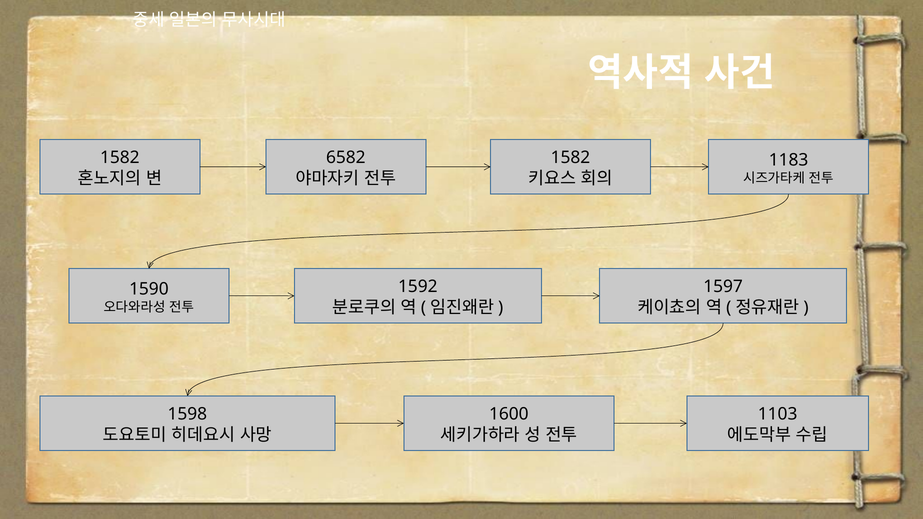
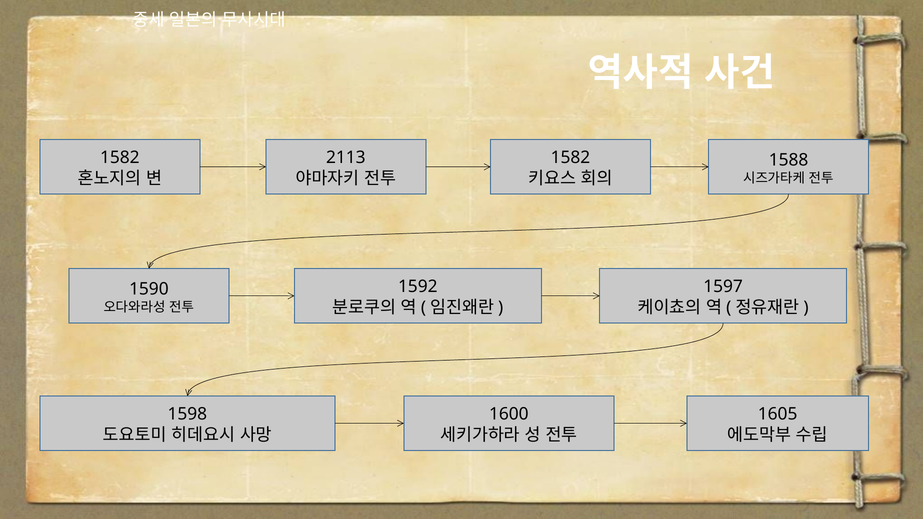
6582: 6582 -> 2113 (346, 158)
1183: 1183 -> 1588 (789, 160)
1103: 1103 -> 1605 (778, 414)
